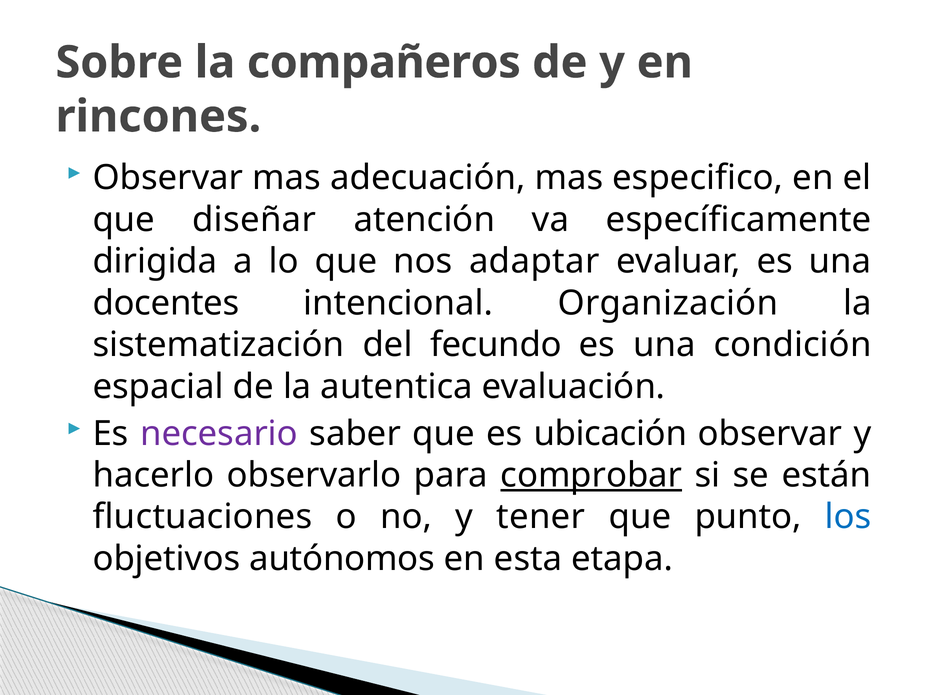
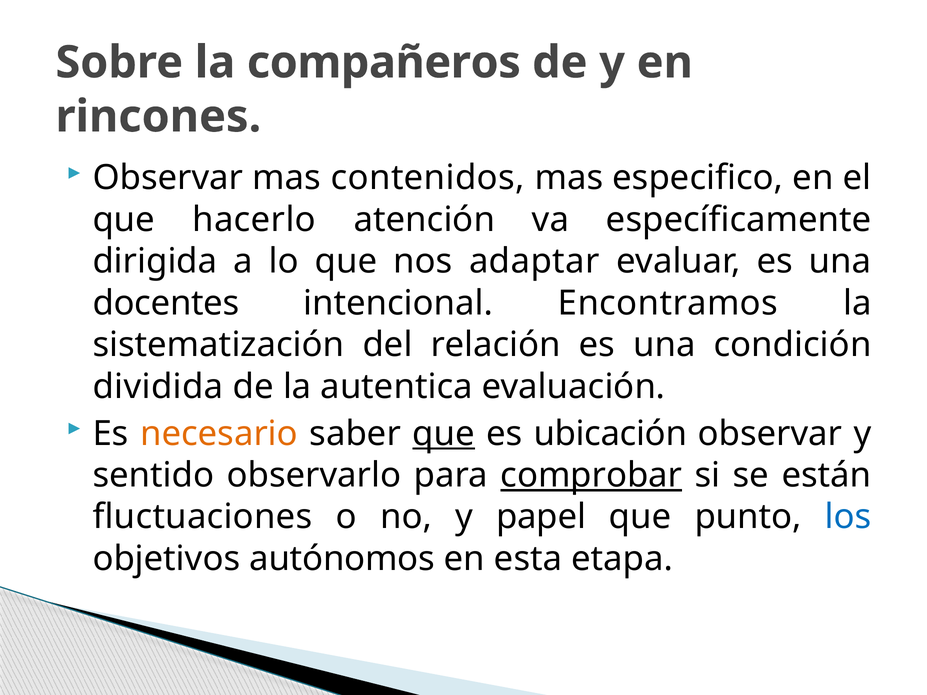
adecuación: adecuación -> contenidos (428, 178)
diseñar: diseñar -> hacerlo (254, 220)
Organización: Organización -> Encontramos (668, 303)
fecundo: fecundo -> relación (496, 345)
espacial: espacial -> dividida (158, 387)
necesario colour: purple -> orange (219, 434)
que underline: none -> present (444, 434)
hacerlo: hacerlo -> sentido (153, 475)
tener: tener -> papel (541, 517)
